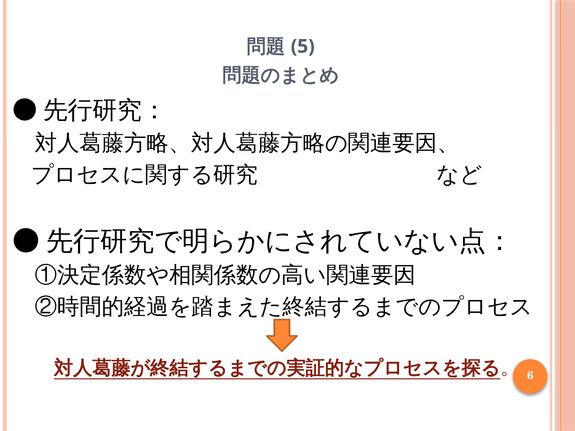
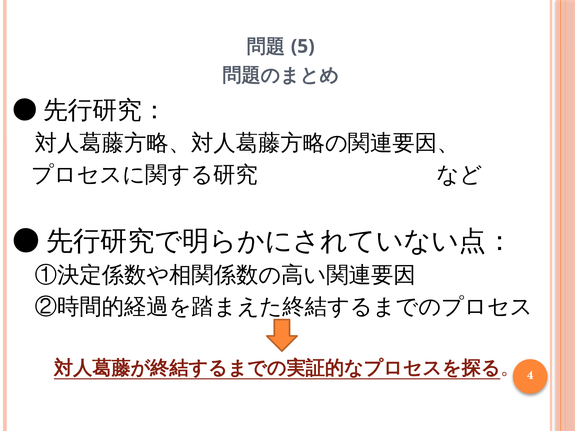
6: 6 -> 4 (530, 376)
